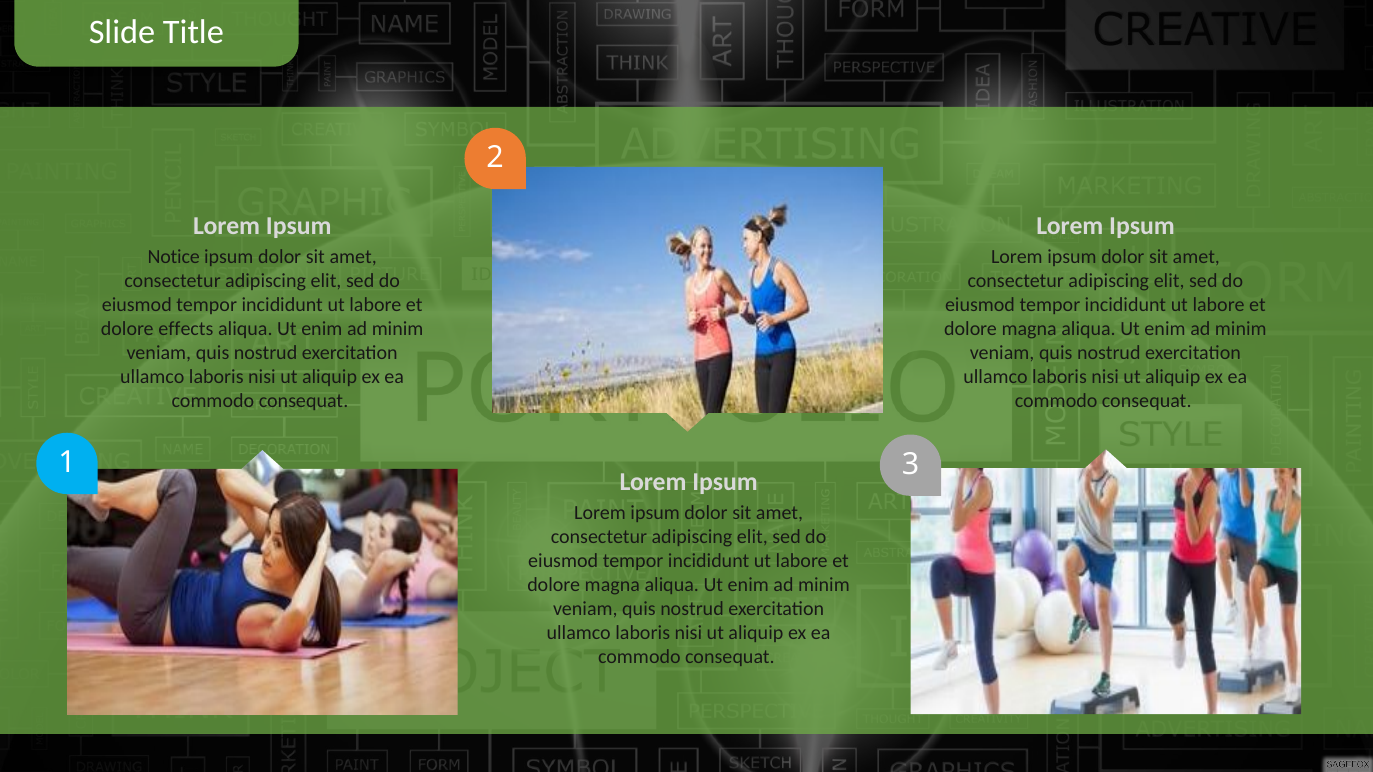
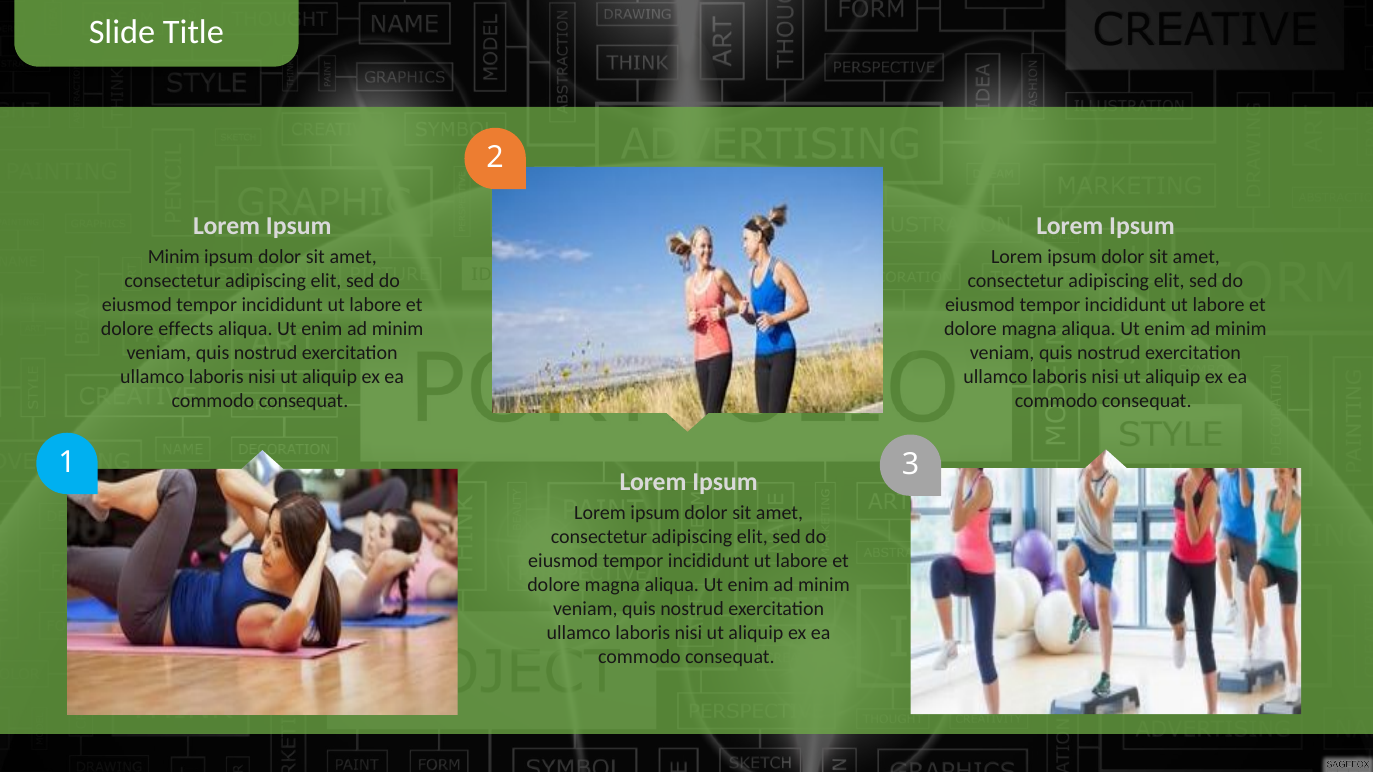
Notice: Notice -> Minim (174, 257)
